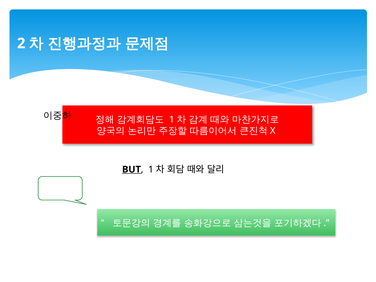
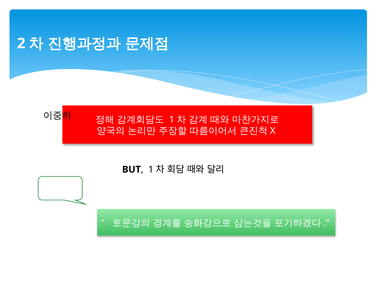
BUT underline: present -> none (131, 169)
